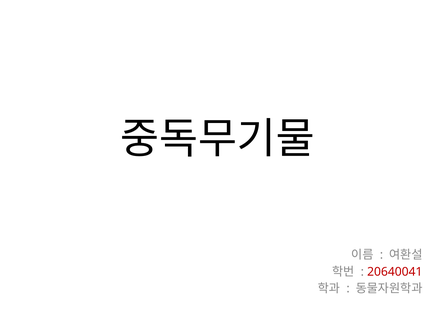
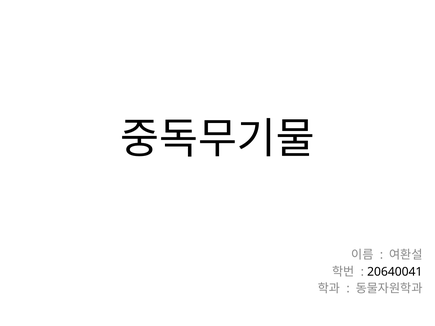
20640041 colour: red -> black (395, 272)
